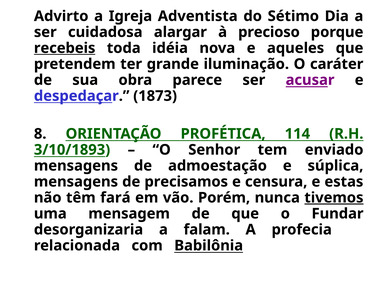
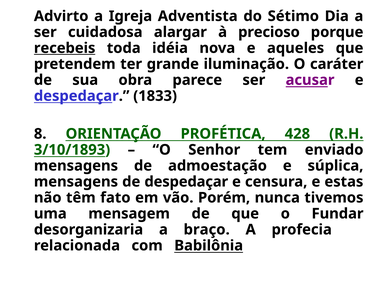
1873: 1873 -> 1833 (155, 96)
114: 114 -> 428 (297, 134)
de precisamos: precisamos -> despedaçar (186, 182)
fará: fará -> fato (115, 198)
tivemos underline: present -> none (334, 198)
falam: falam -> braço (207, 230)
